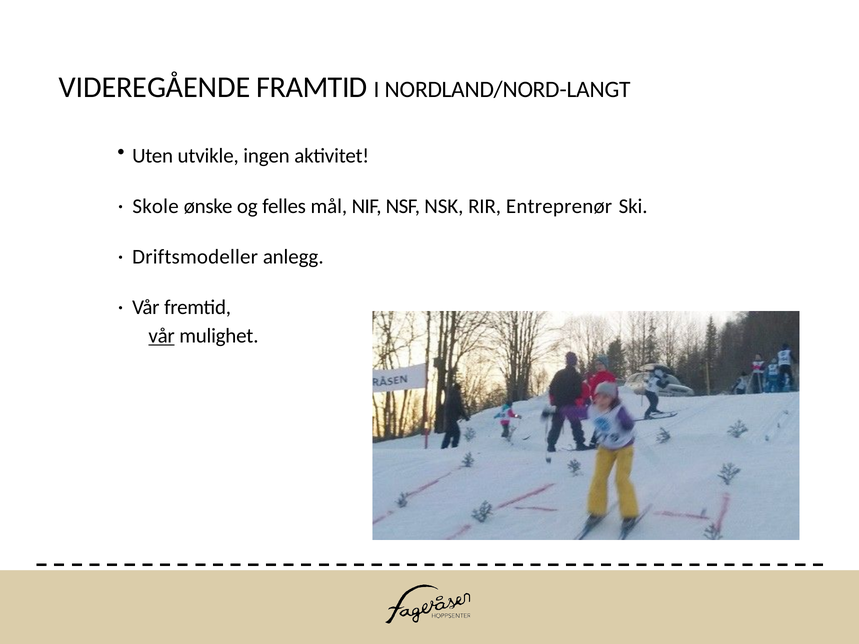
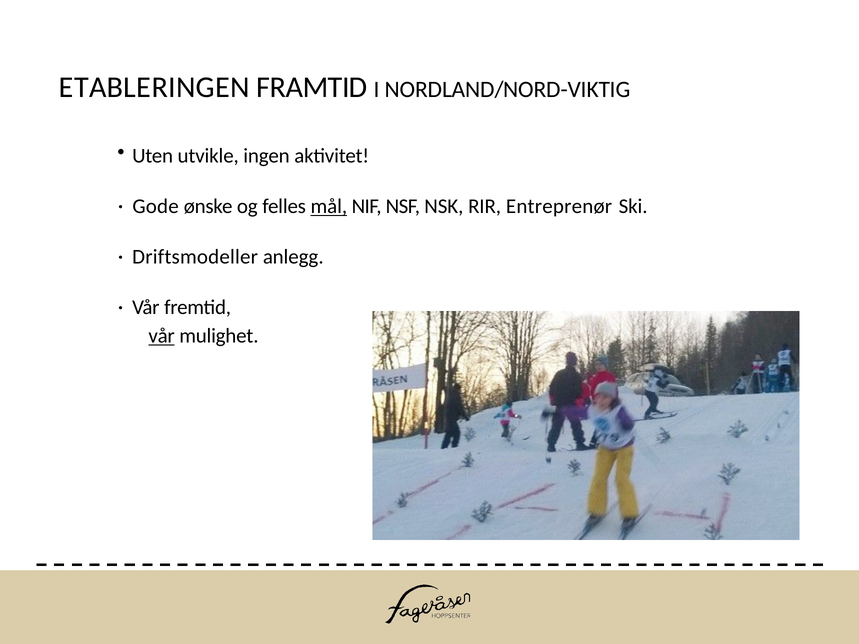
VIDEREGÅENDE: VIDEREGÅENDE -> ETABLERINGEN (154, 87)
NORDLAND/NORD-LANGT: NORDLAND/NORD-LANGT -> NORDLAND/NORD-VIKTIG (508, 89)
Skole: Skole -> Gode (156, 206)
mål underline: none -> present (329, 206)
